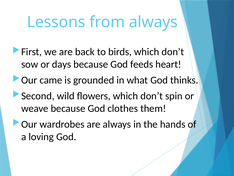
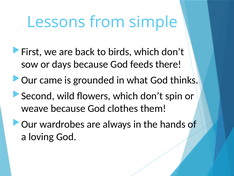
from always: always -> simple (153, 22)
heart: heart -> there (168, 64)
